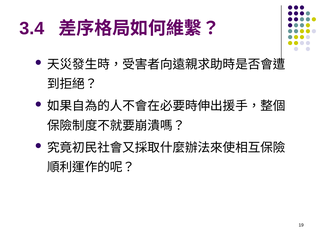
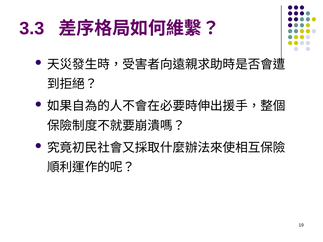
3.4: 3.4 -> 3.3 (32, 29)
